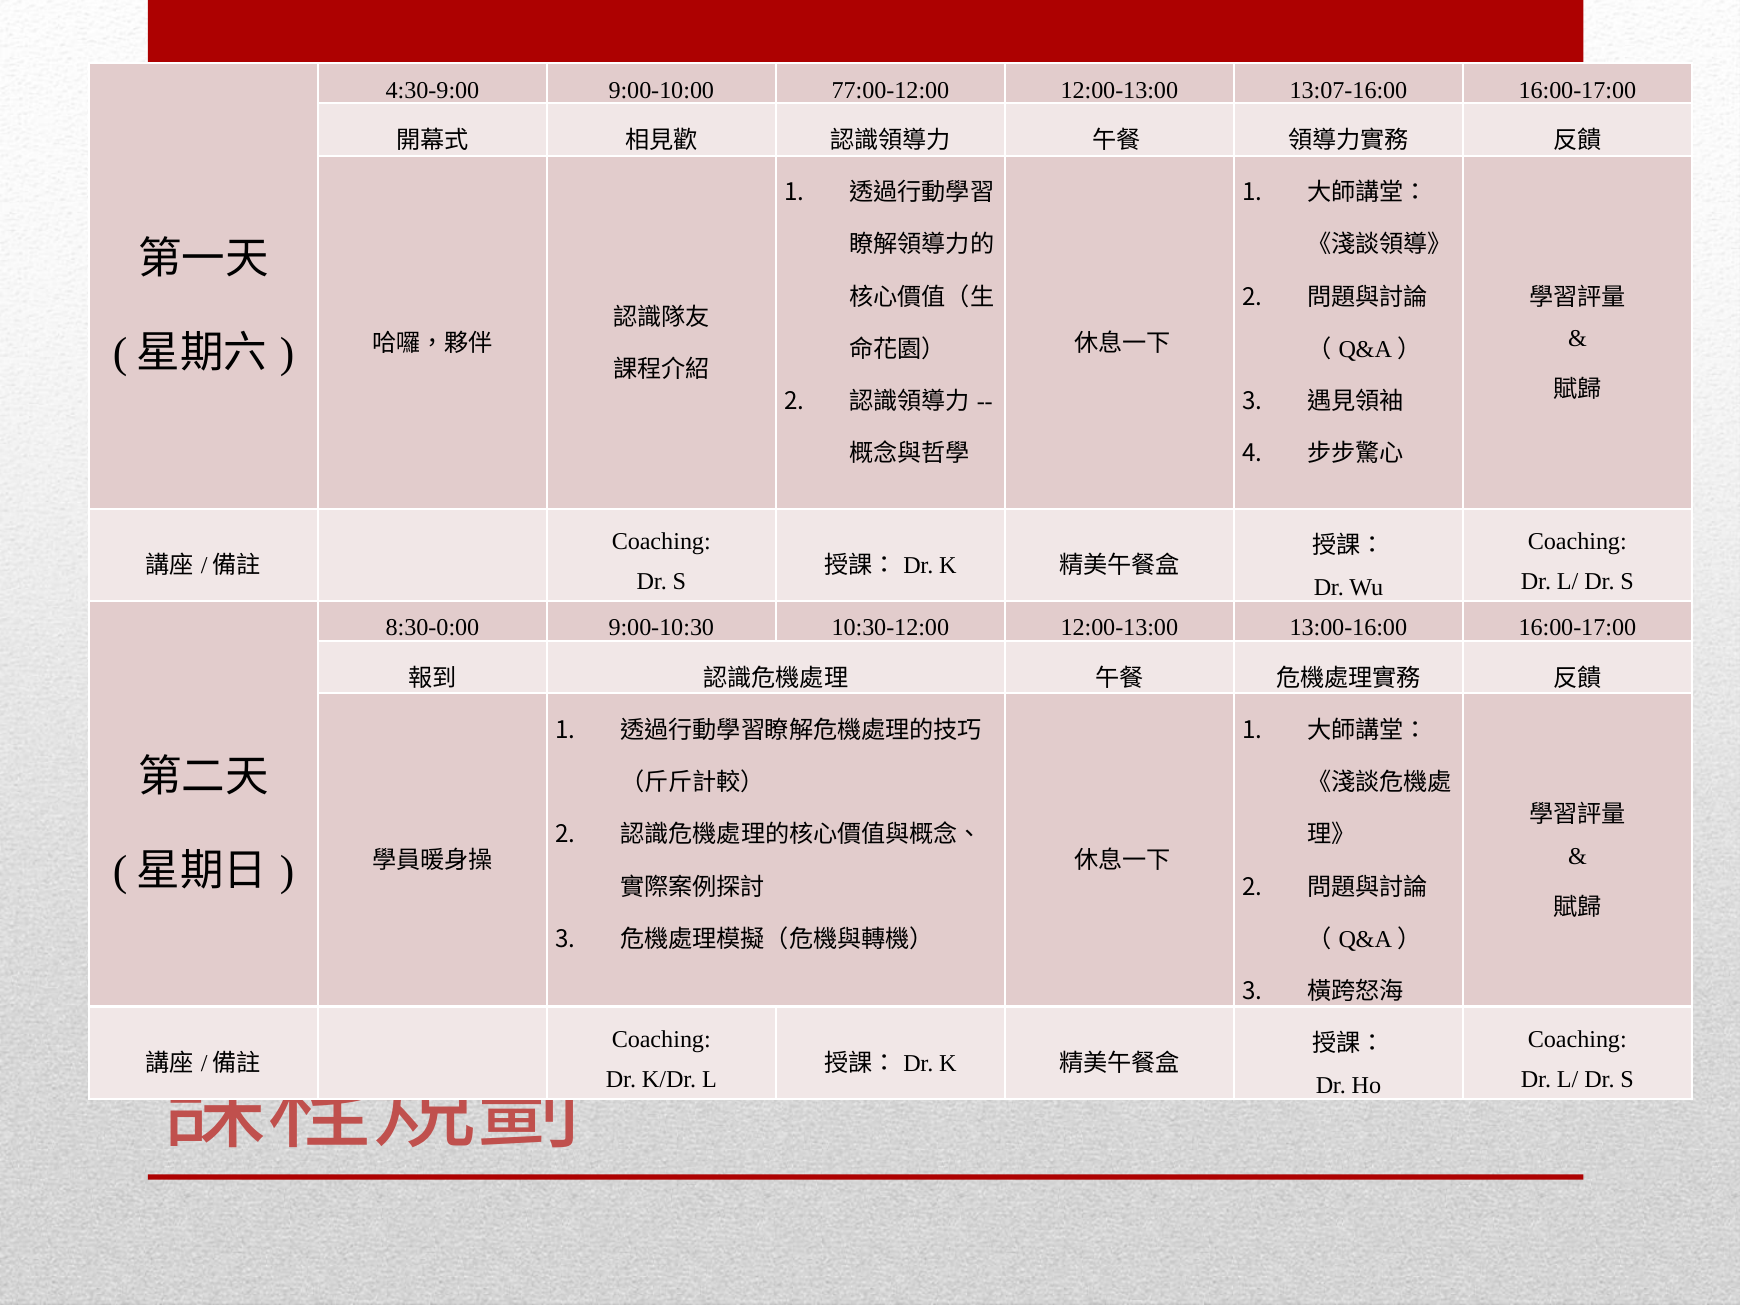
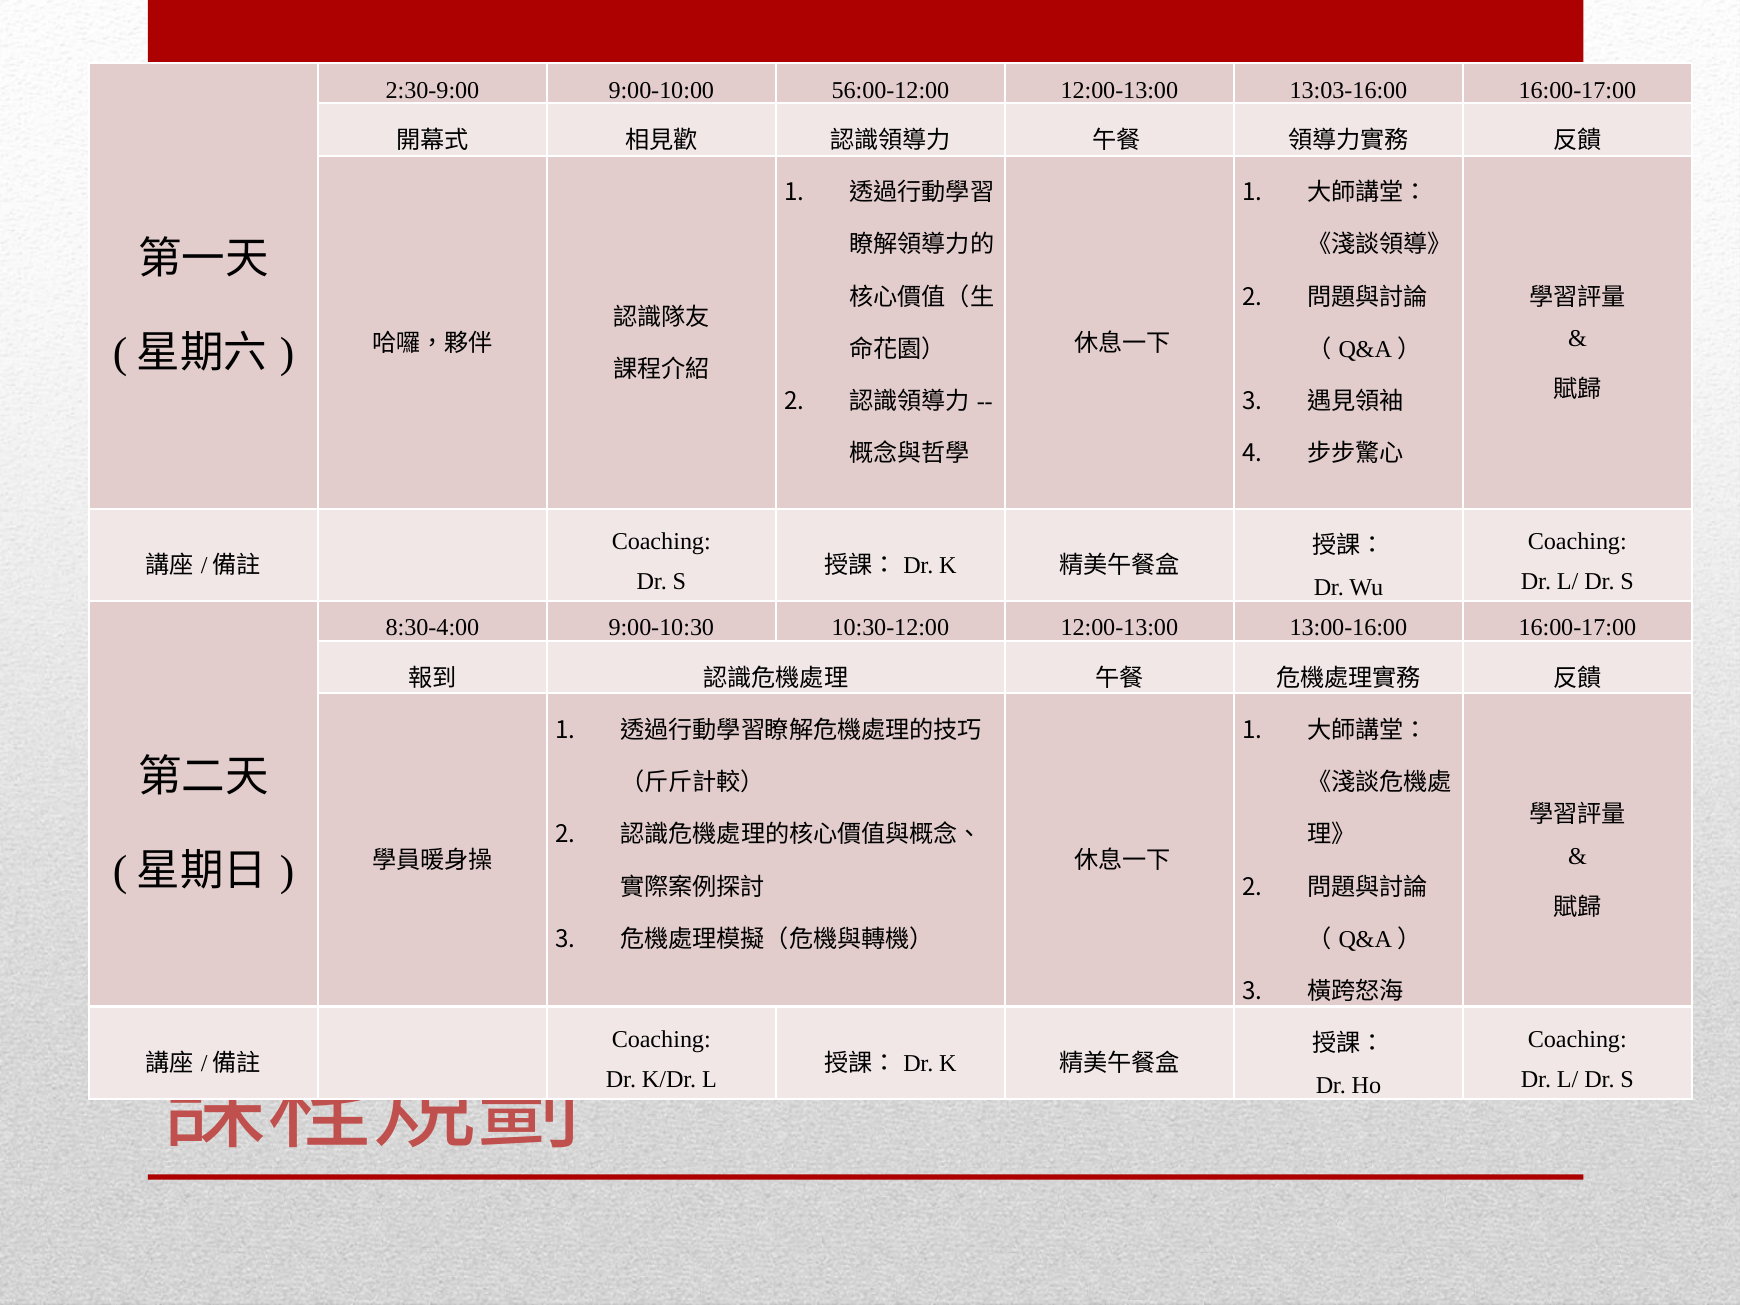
4:30-9:00: 4:30-9:00 -> 2:30-9:00 (432, 90)
77:00-12:00: 77:00-12:00 -> 56:00-12:00 (890, 90)
13:07-16:00: 13:07-16:00 -> 13:03-16:00 (1348, 90)
8:30-0:00: 8:30-0:00 -> 8:30-4:00 (432, 628)
